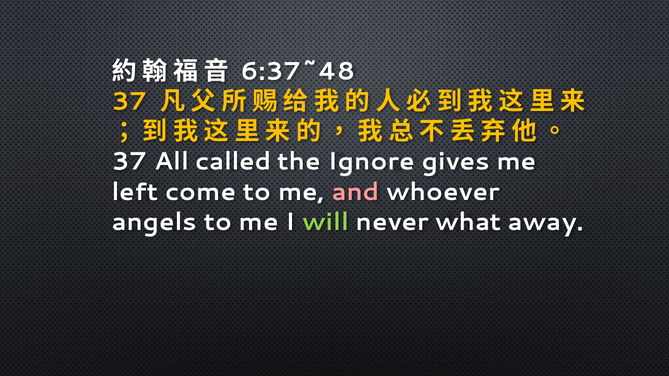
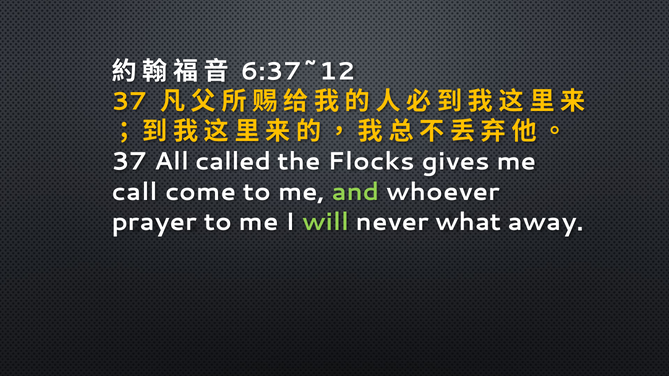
6:37~48: 6:37~48 -> 6:37~12 (298, 71)
Ignore: Ignore -> Flocks (371, 162)
left: left -> call (135, 192)
and colour: pink -> light green (356, 192)
angels: angels -> prayer (154, 222)
